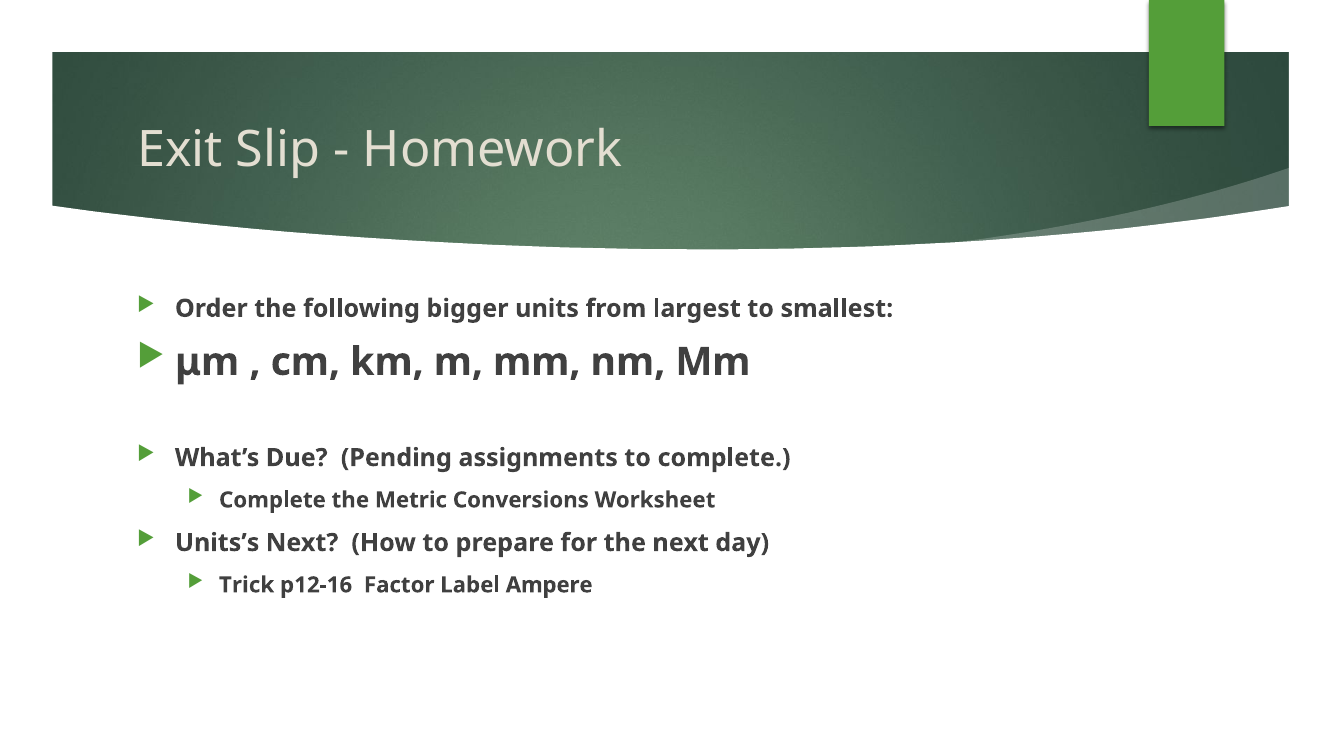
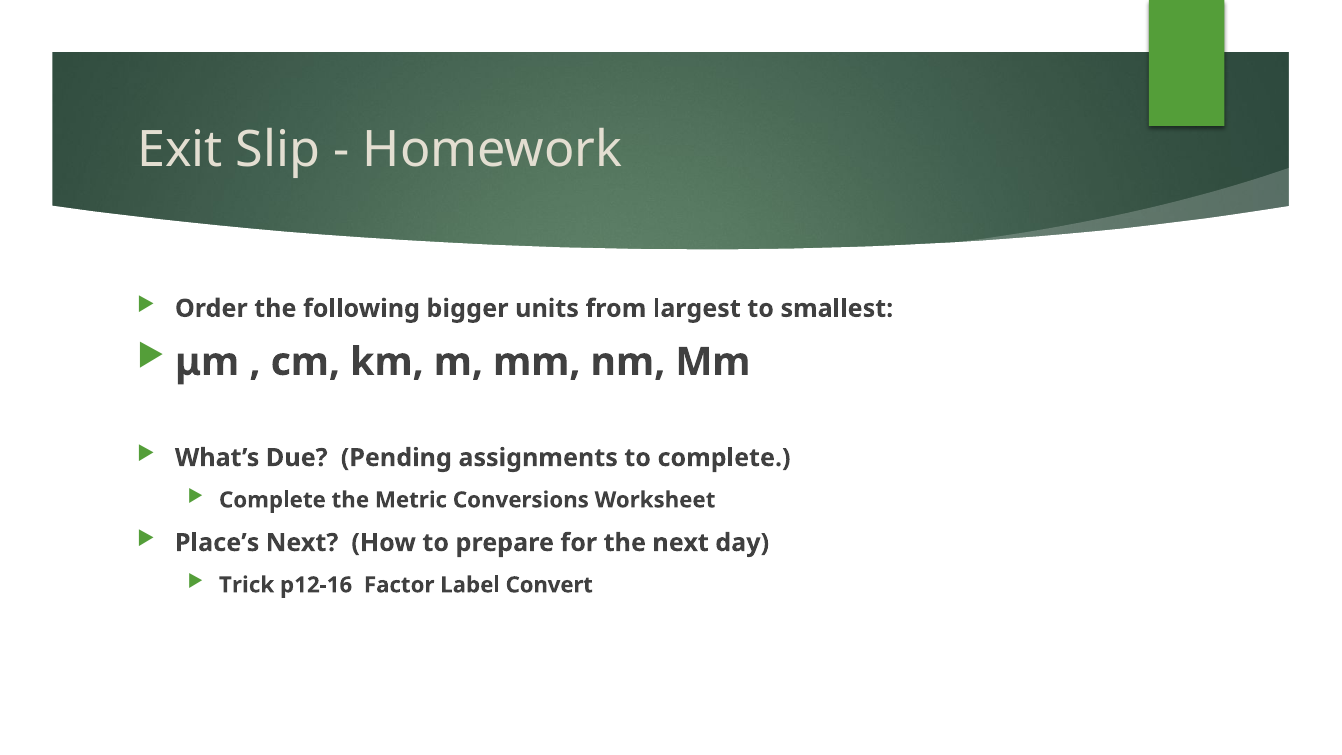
Units’s: Units’s -> Place’s (217, 543)
Ampere: Ampere -> Convert (549, 585)
